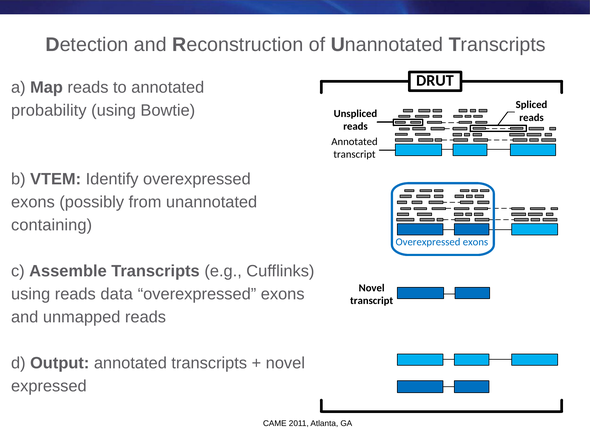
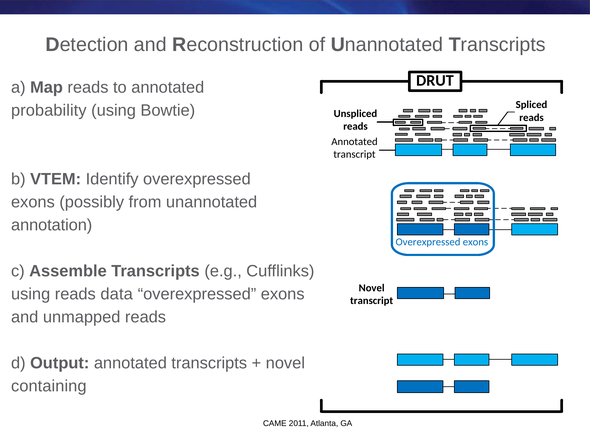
containing: containing -> annotation (52, 225)
expressed: expressed -> containing (49, 386)
